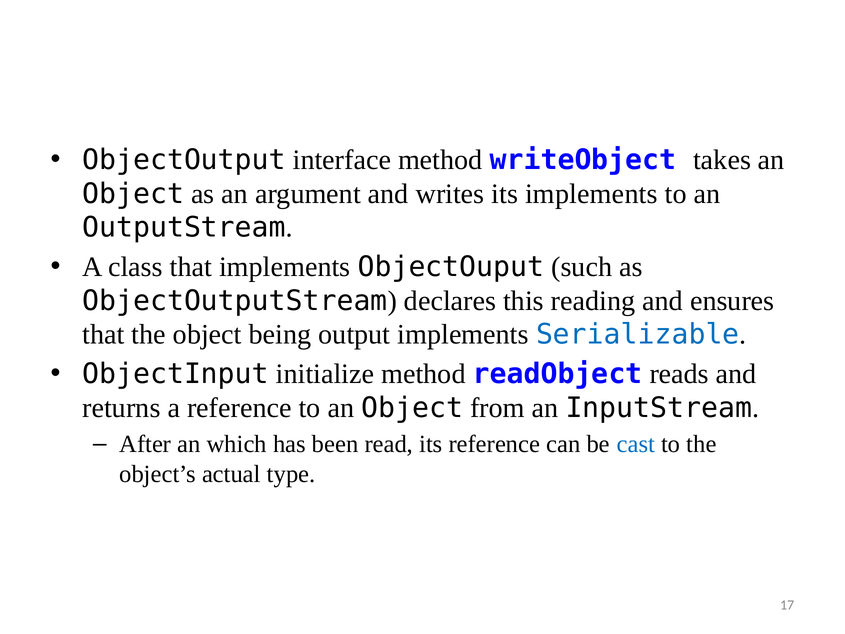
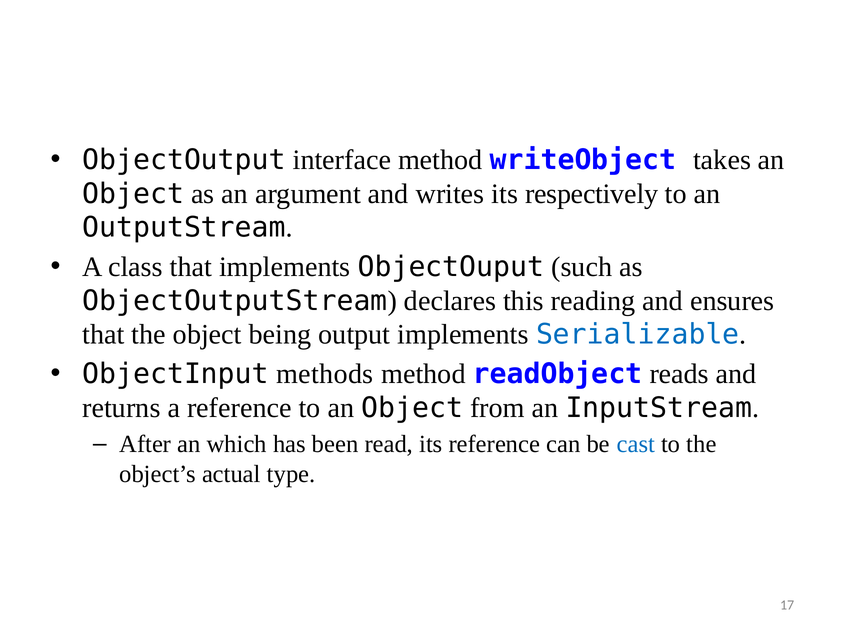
its implements: implements -> respectively (592, 194)
initialize: initialize -> methods (325, 374)
